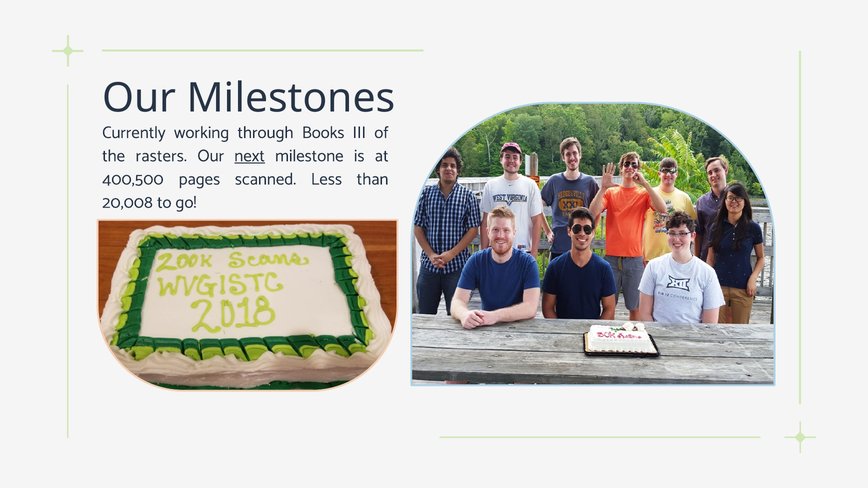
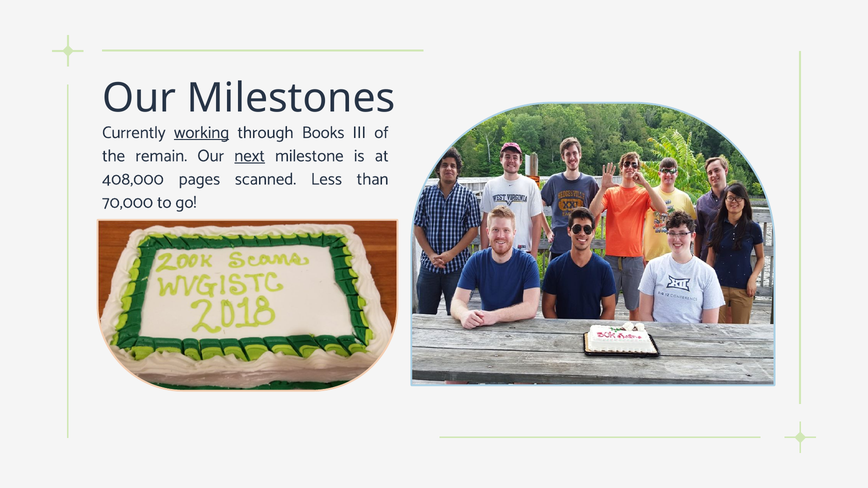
working underline: none -> present (202, 133)
rasters: rasters -> remain (161, 156)
400,500: 400,500 -> 408,000 (133, 179)
20,008: 20,008 -> 70,000 (128, 202)
